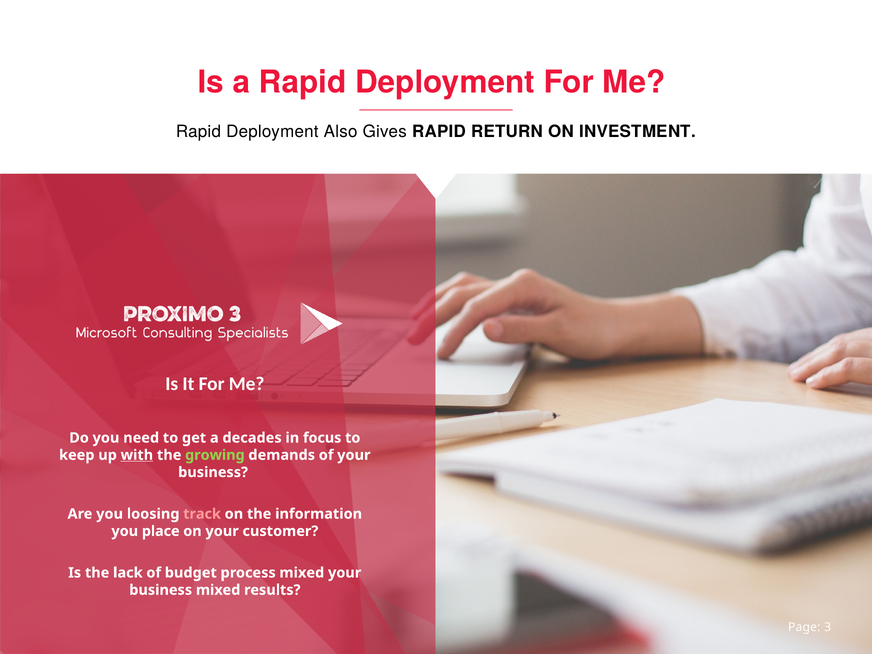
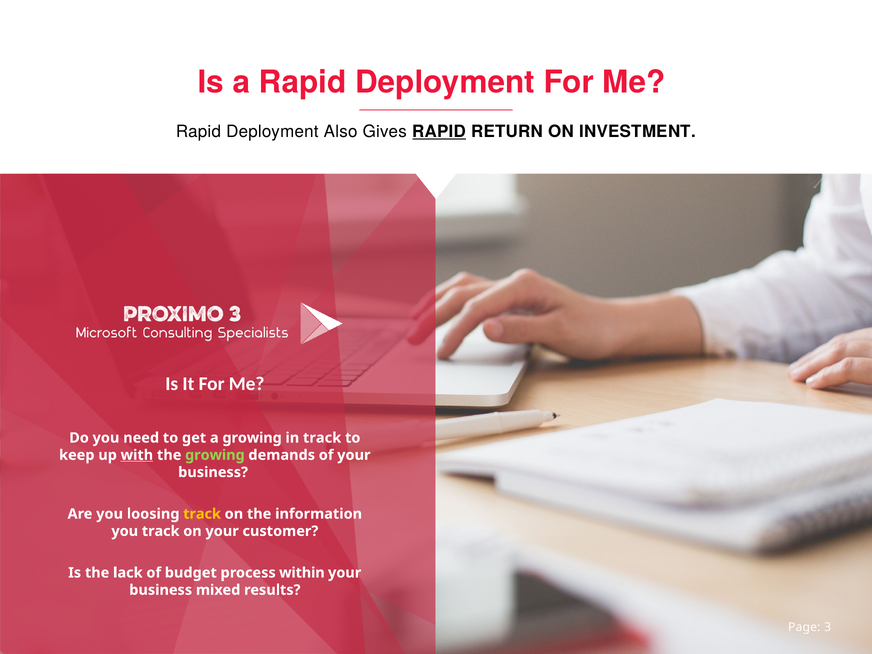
RAPID underline: none -> present (439, 132)
a decades: decades -> growing (252, 438)
in focus: focus -> track (322, 438)
track colour: pink -> yellow (202, 514)
you place: place -> track (161, 531)
process mixed: mixed -> within (302, 573)
